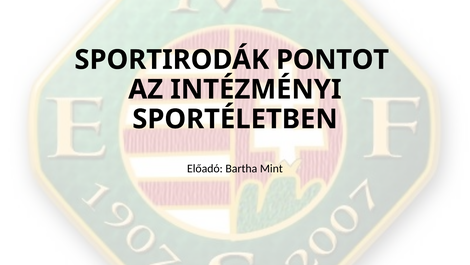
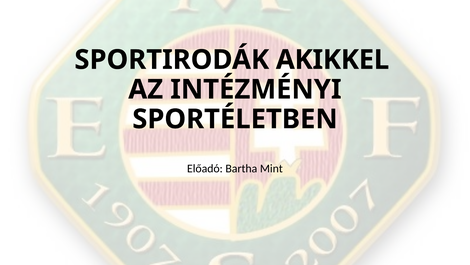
PONTOT: PONTOT -> AKIKKEL (333, 60)
